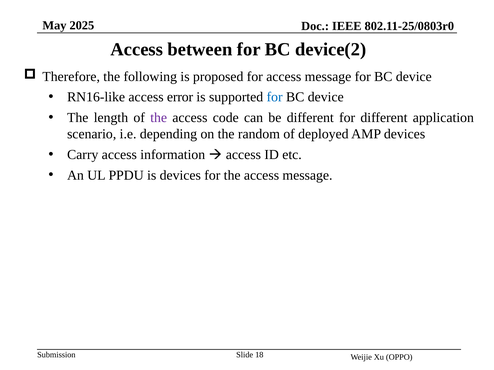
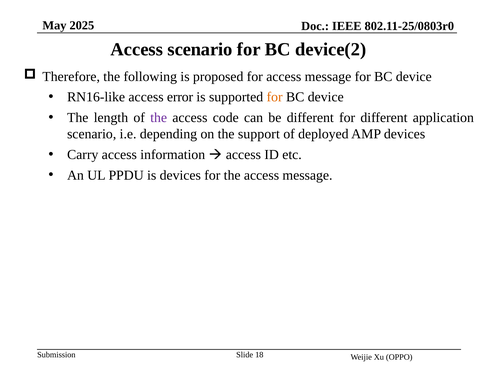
Access between: between -> scenario (200, 49)
for colour: blue -> orange (275, 97)
random: random -> support (259, 134)
